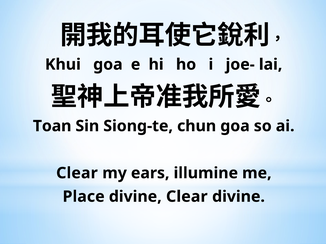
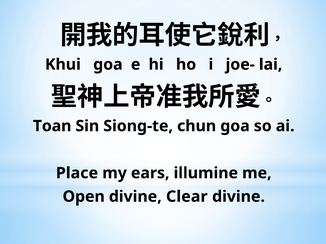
Clear: Clear -> Place (77, 173)
Place: Place -> Open (84, 197)
